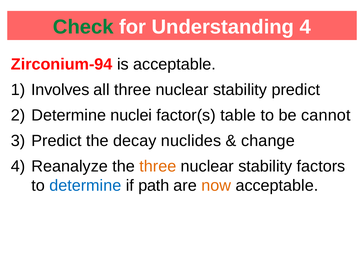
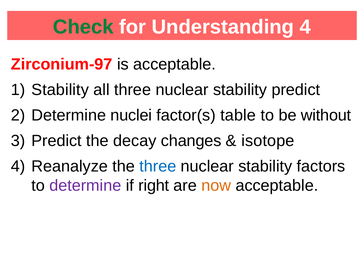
Zirconium-94: Zirconium-94 -> Zirconium-97 (62, 64)
Involves: Involves -> Stability (60, 90)
cannot: cannot -> without (326, 115)
nuclides: nuclides -> changes (191, 141)
change: change -> isotope (268, 141)
three colour: orange -> blue (158, 166)
determine colour: blue -> purple (85, 186)
path: path -> right (154, 186)
